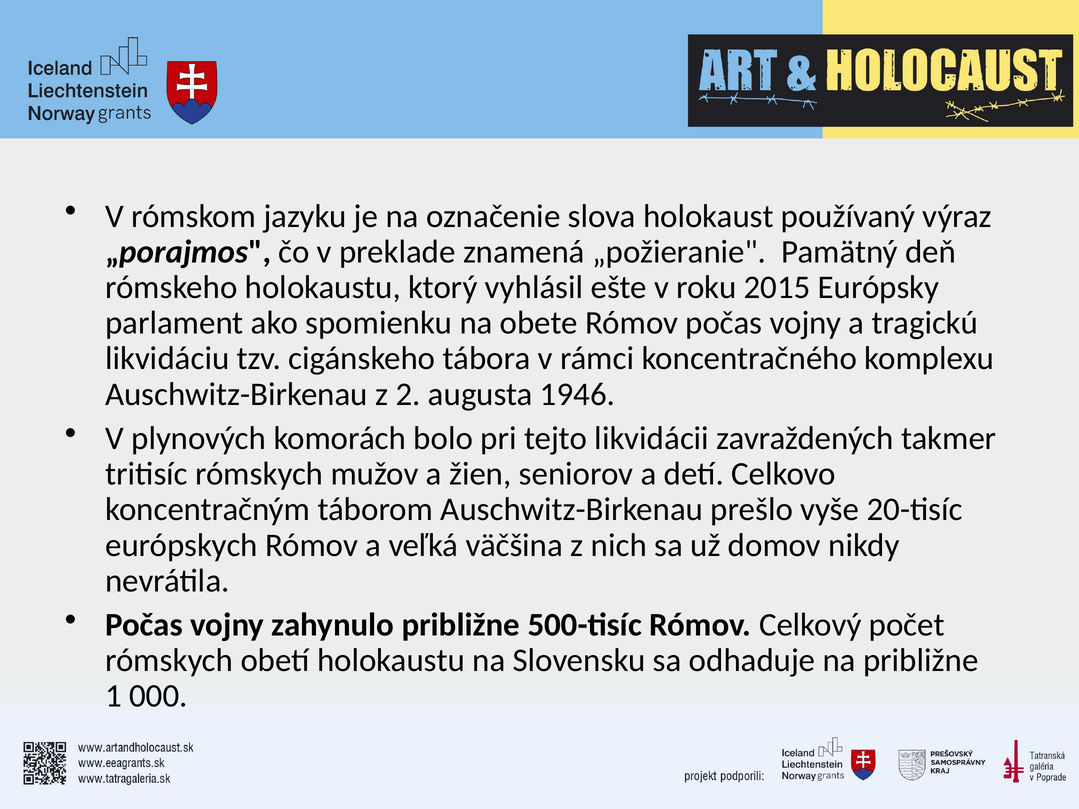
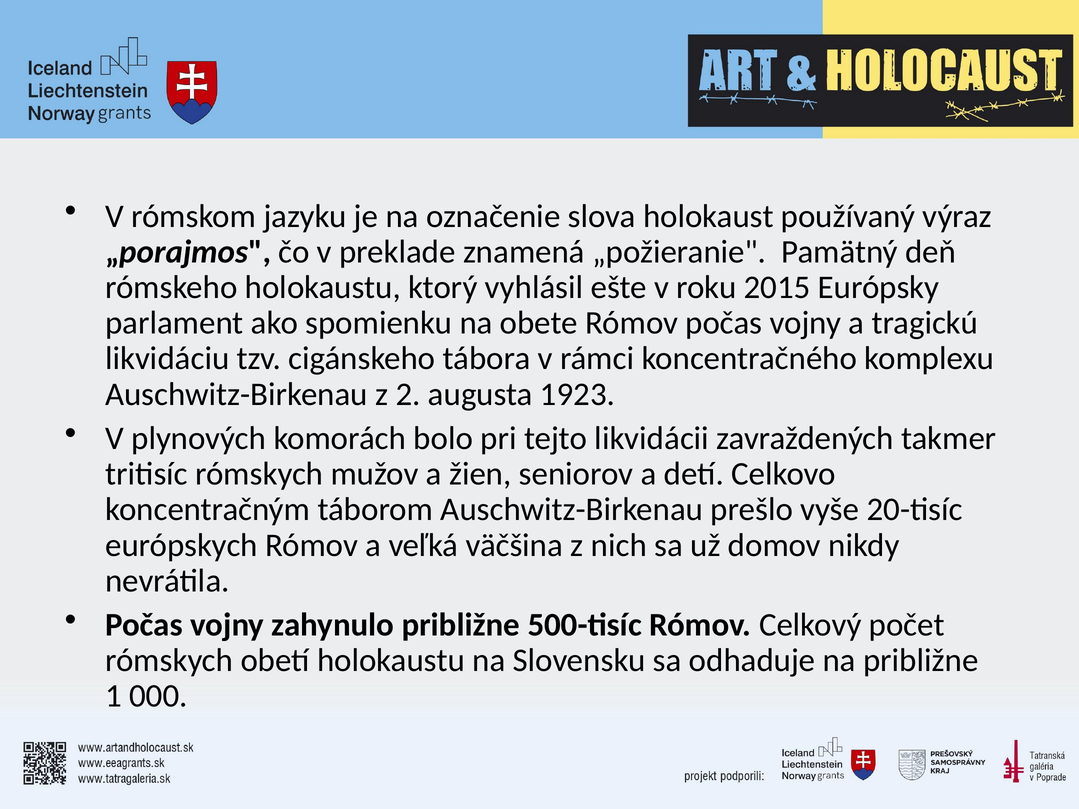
1946: 1946 -> 1923 (577, 394)
